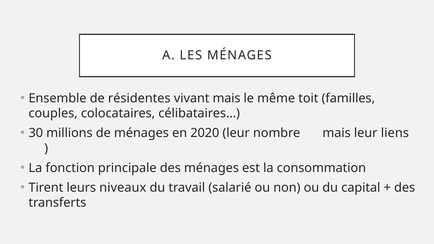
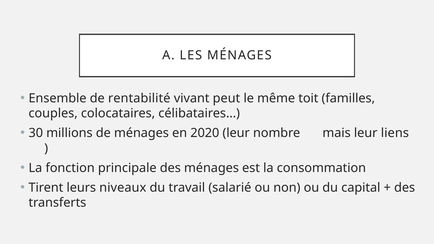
résidentes: résidentes -> rentabilité (139, 98)
vivant mais: mais -> peut (226, 98)
